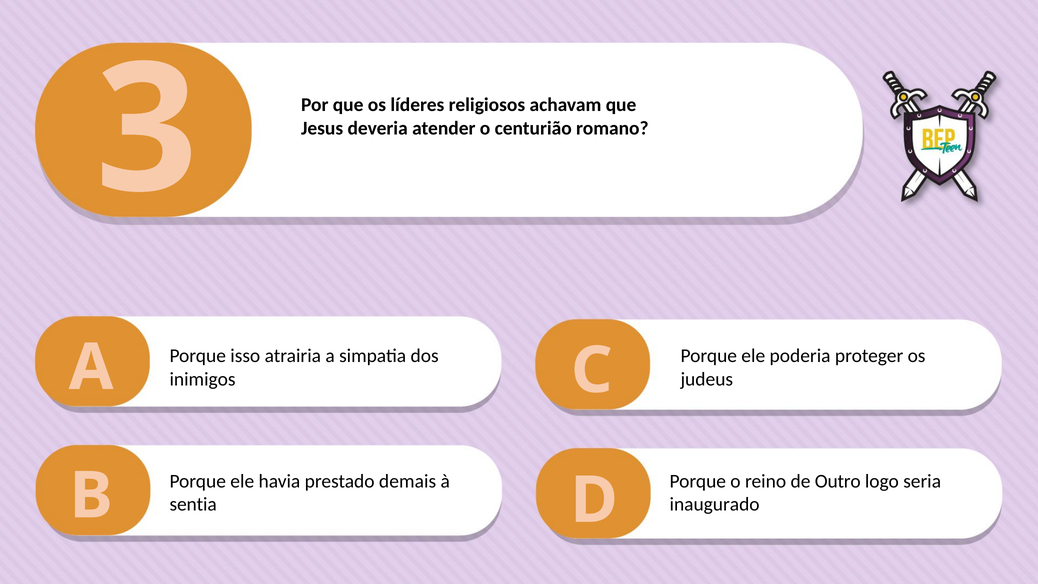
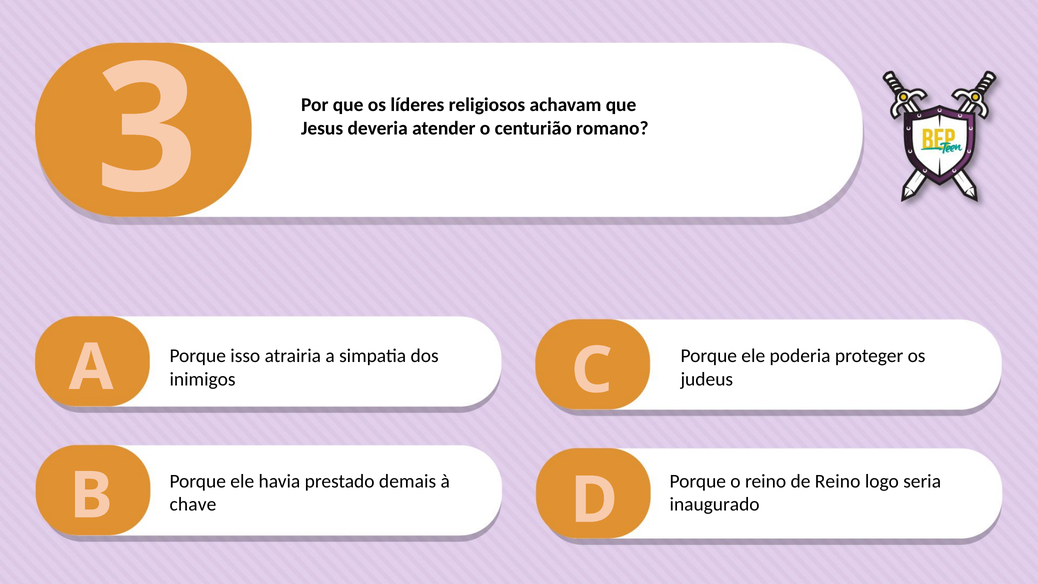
de Outro: Outro -> Reino (838, 481)
sentia: sentia -> chave (193, 504)
